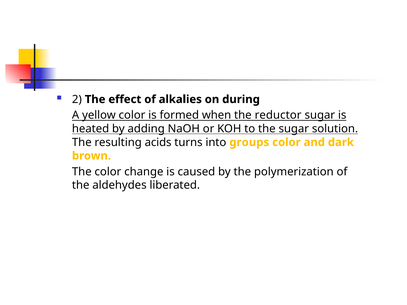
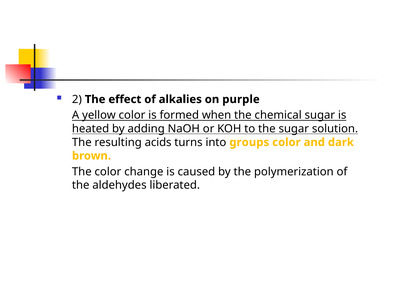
during: during -> purple (241, 99)
reductor: reductor -> chemical (278, 115)
